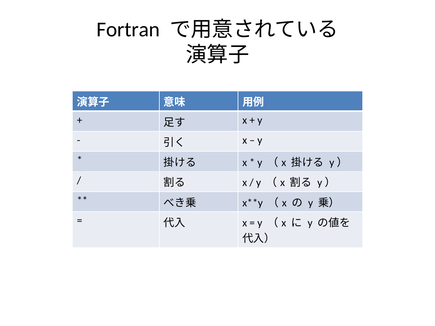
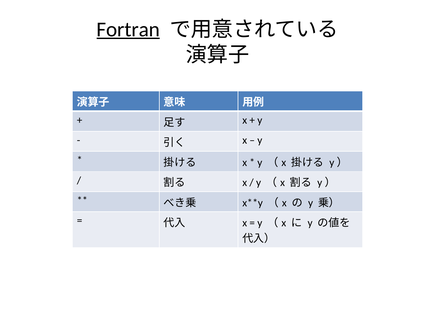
Fortran underline: none -> present (128, 29)
